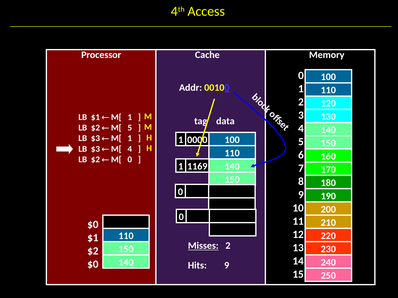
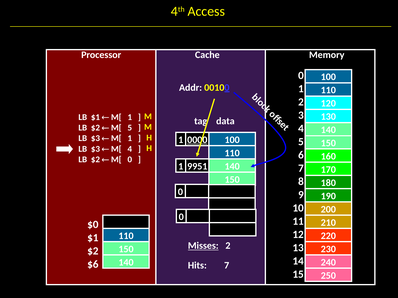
0000 underline: none -> present (197, 140)
1169: 1169 -> 9951 (197, 167)
$0: $0 -> $6 (93, 265)
Hits 9: 9 -> 7 (227, 266)
